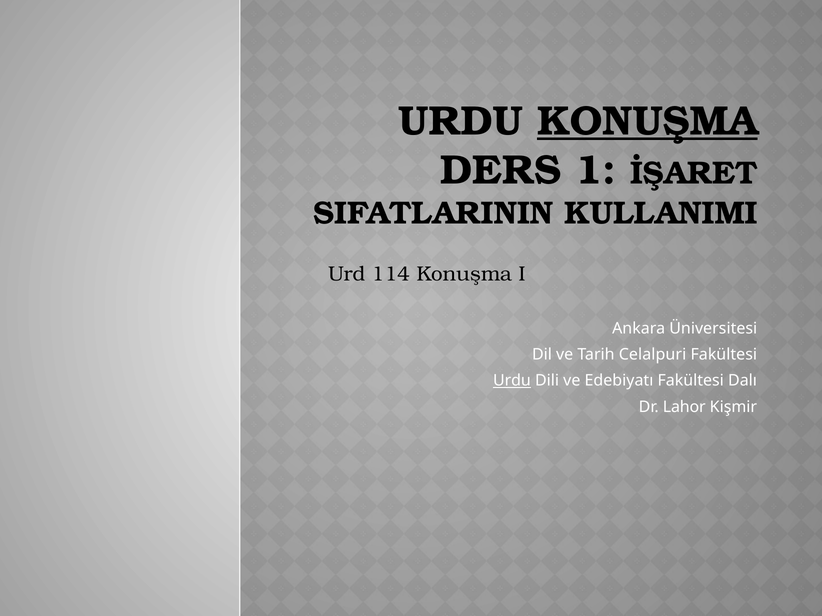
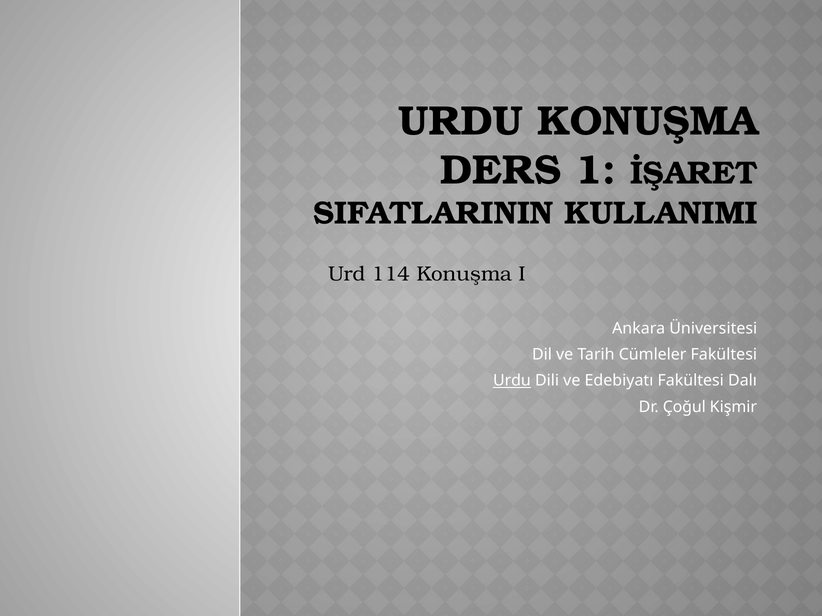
KONUŞMA underline: present -> none (647, 121)
Celalpuri: Celalpuri -> Cümleler (653, 355)
Lahor: Lahor -> Çoğul (684, 407)
